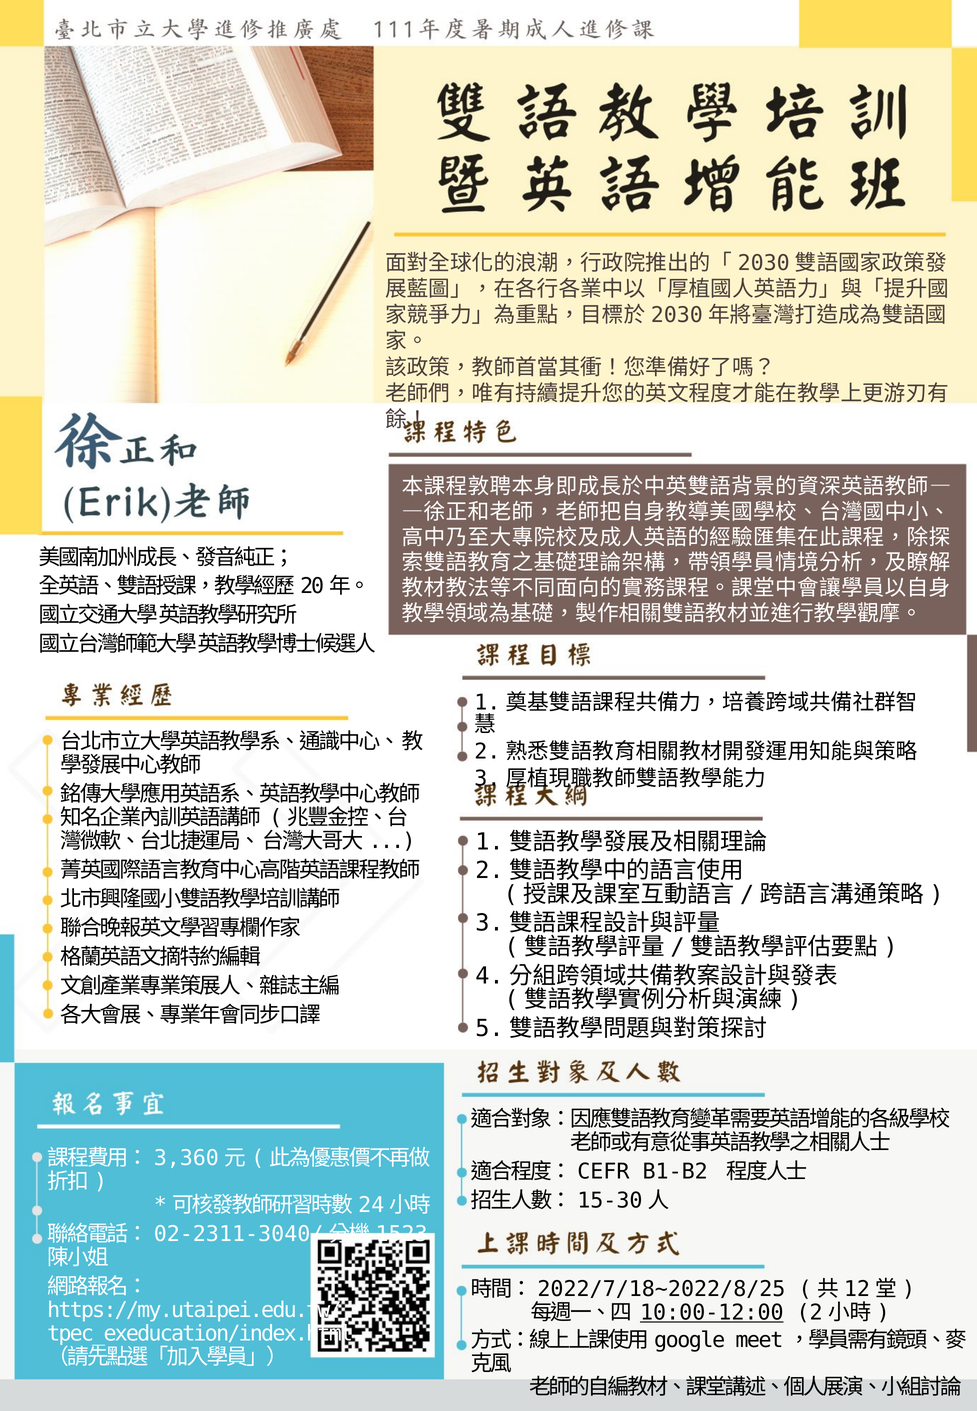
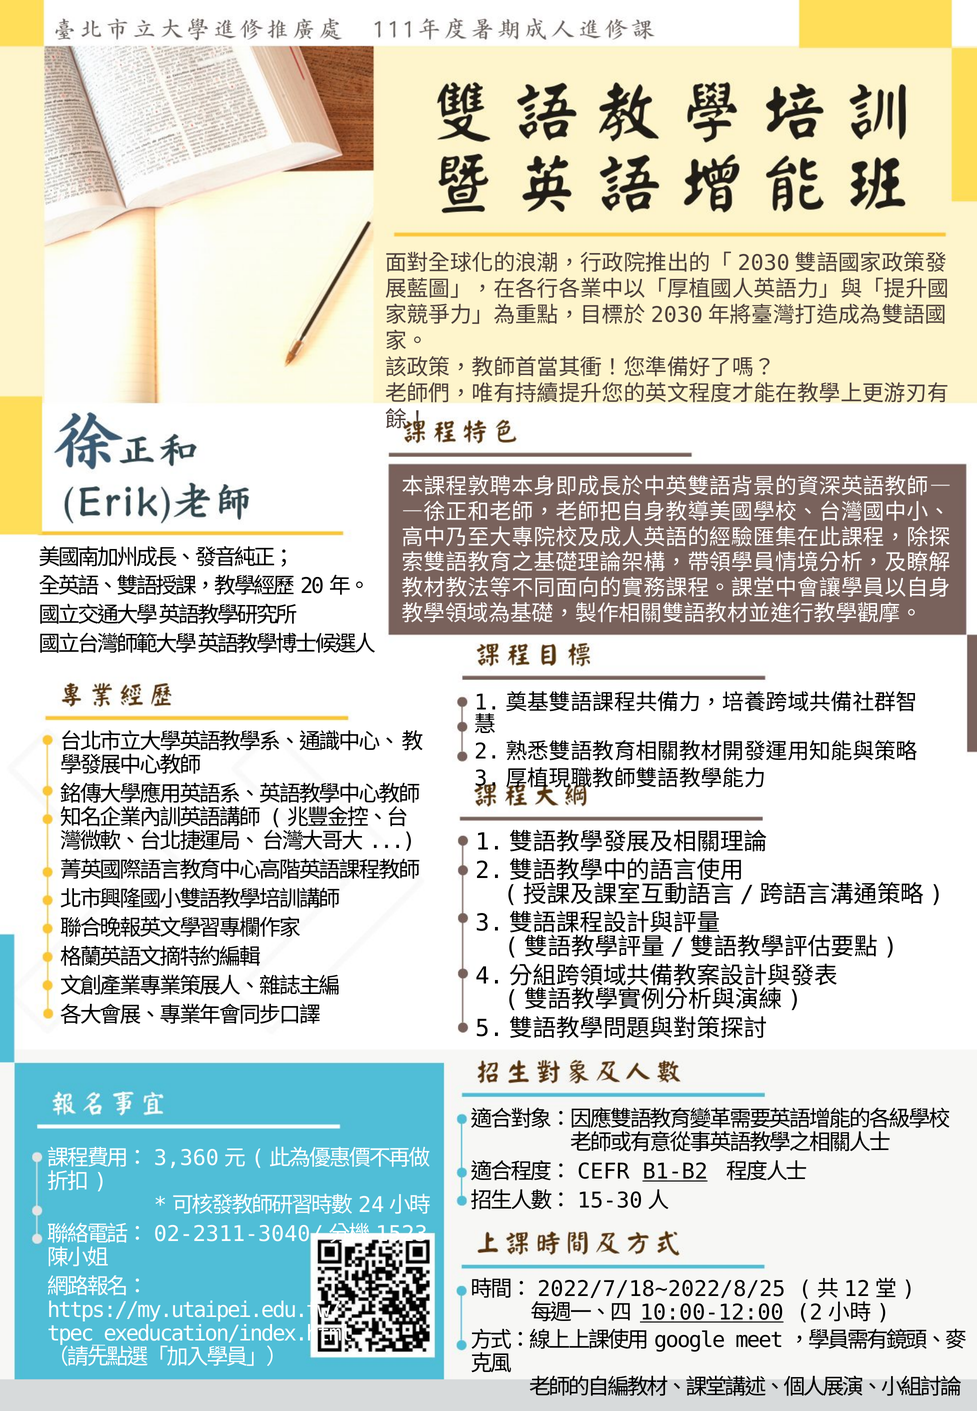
B1-B2 underline: none -> present (675, 1172)
